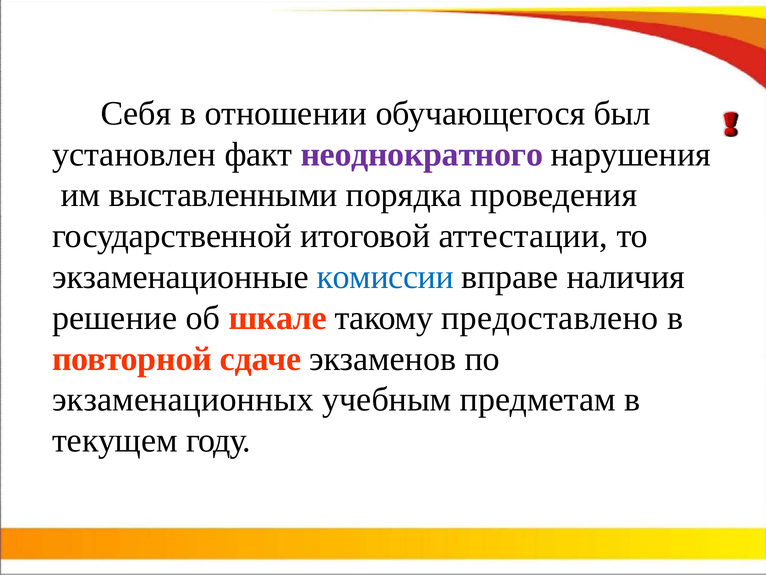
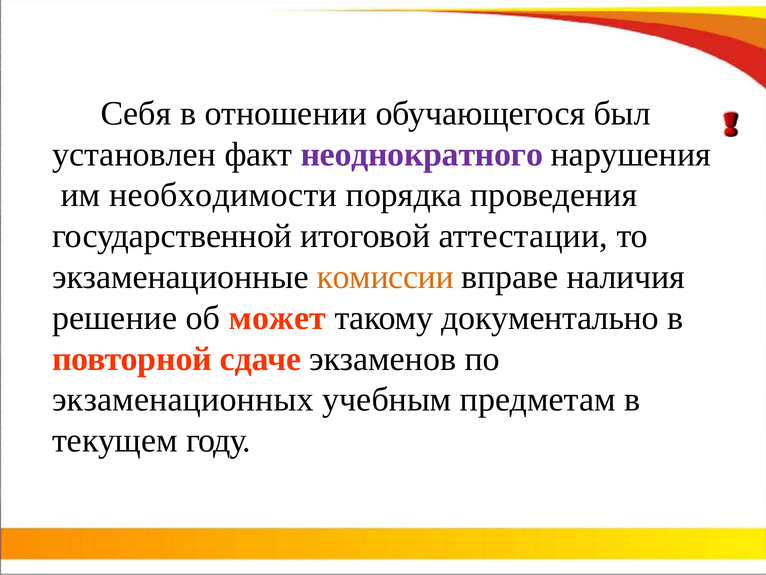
выставленными: выставленными -> необходимости (223, 195)
комиссии colour: blue -> orange (385, 277)
шкале: шкале -> может (277, 318)
предоставлено: предоставлено -> документально (550, 318)
